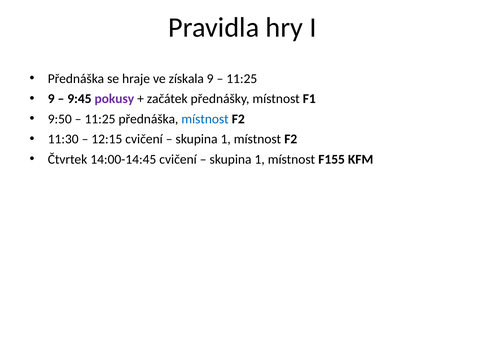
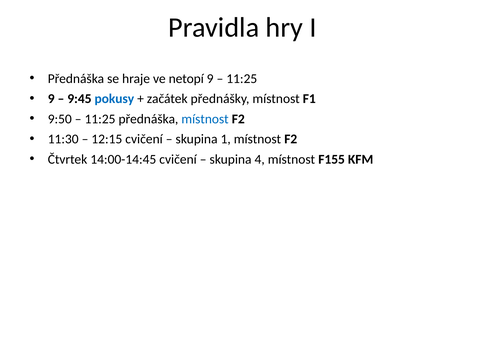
získala: získala -> netopí (186, 79)
pokusy colour: purple -> blue (114, 99)
1: 1 -> 4 (260, 159)
